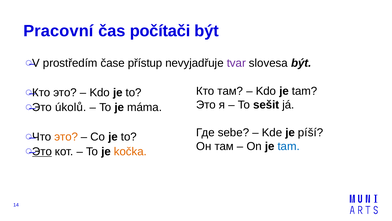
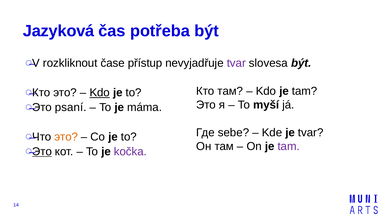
Pracovní: Pracovní -> Jazyková (59, 31)
počítači: počítači -> potřeba (160, 31)
prostředím: prostředím -> rozkliknout (70, 63)
Kdo underline: none -> present (100, 92)
sešit: sešit -> myší (266, 105)
úkolů: úkolů -> psaní (71, 107)
je píší: píší -> tvar (311, 132)
tam colour: blue -> purple (289, 146)
kočka colour: orange -> purple (130, 151)
